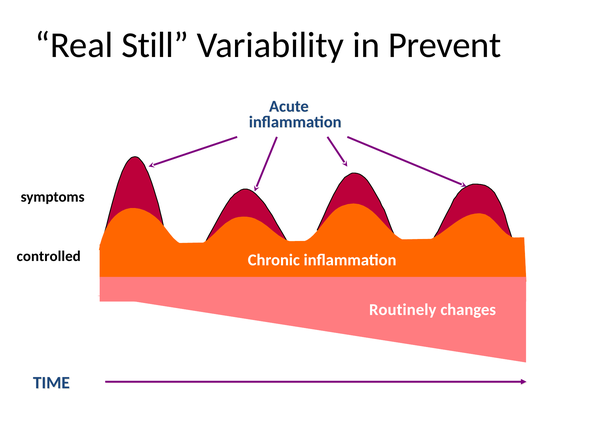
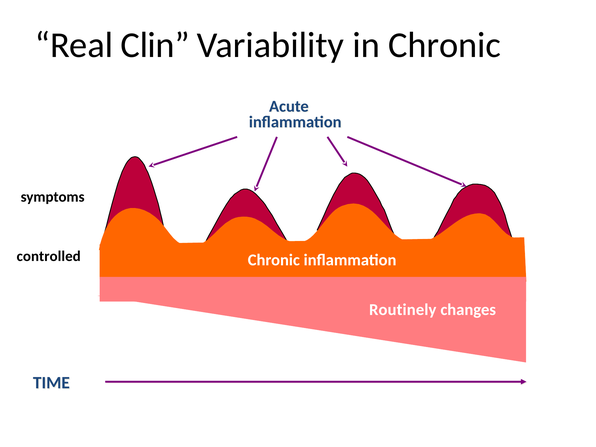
Real Still: Still -> Clin (155, 45)
in Prevent: Prevent -> Chronic (444, 45)
